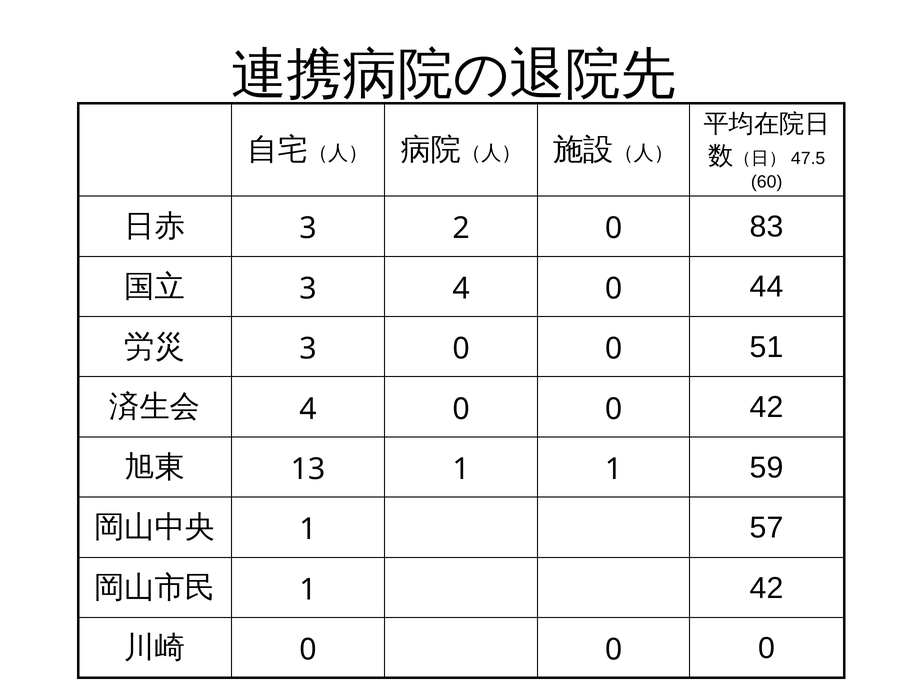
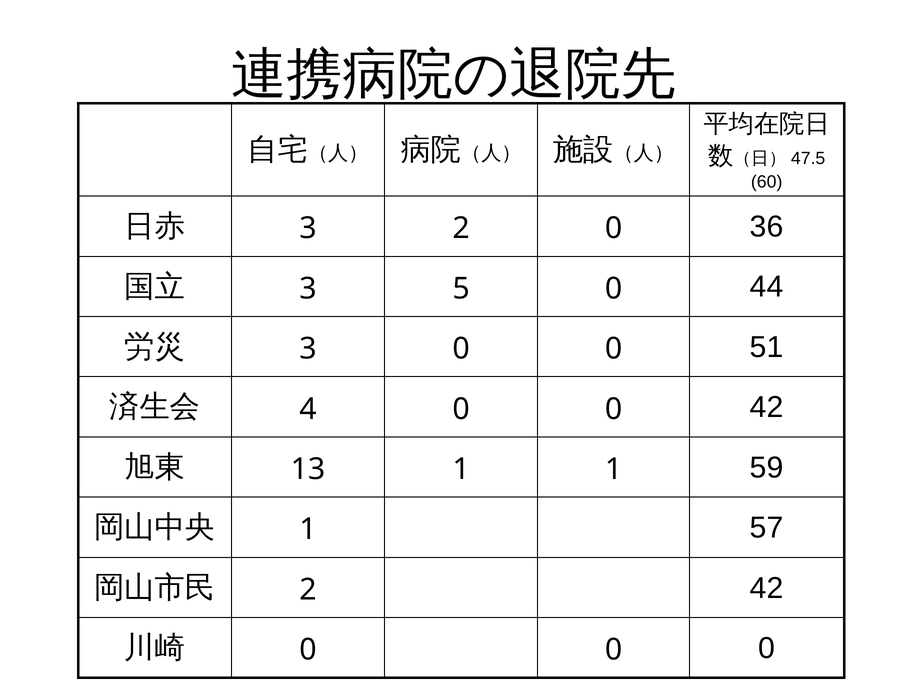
83: 83 -> 36 (767, 227)
3 4: 4 -> 5 (461, 289)
1: 1 -> 2 (308, 590)
